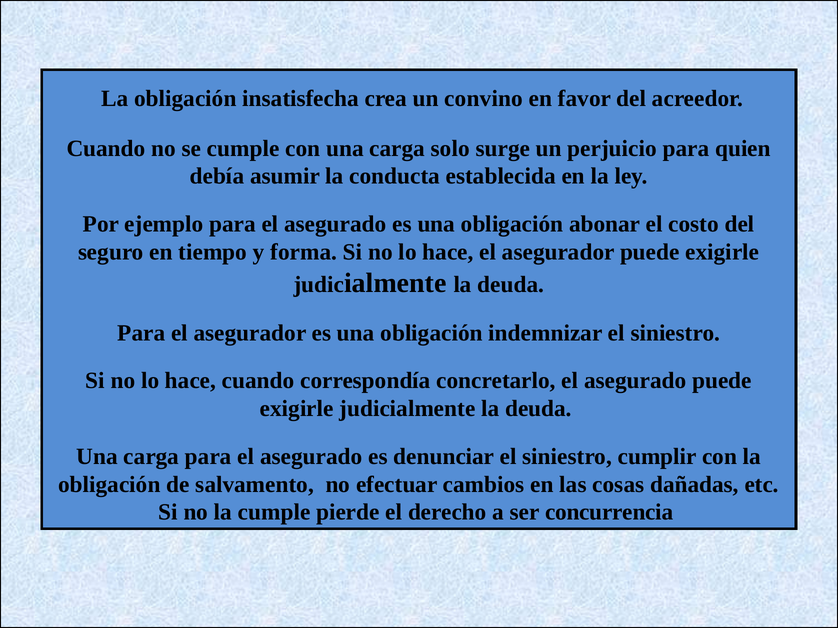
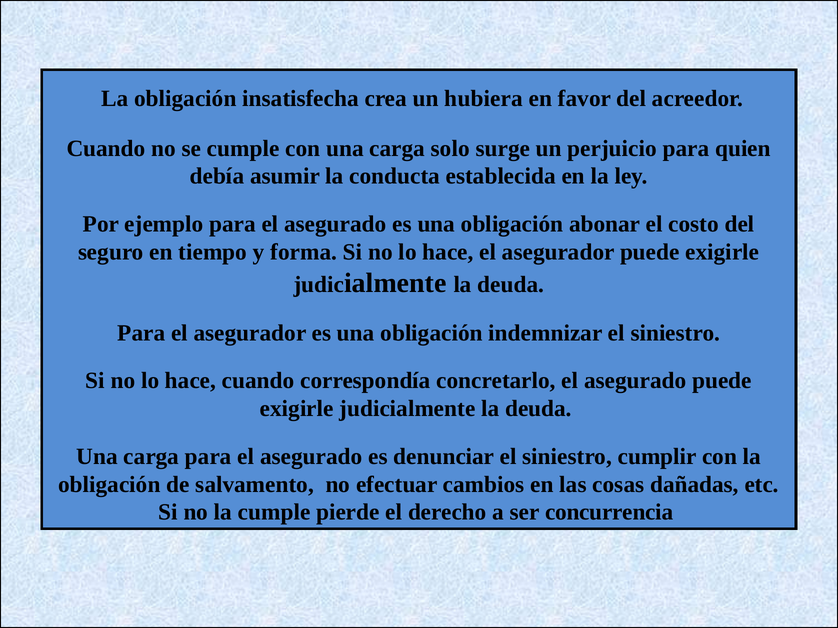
convino: convino -> hubiera (484, 99)
